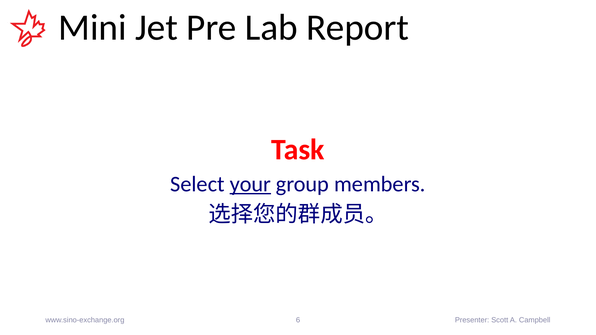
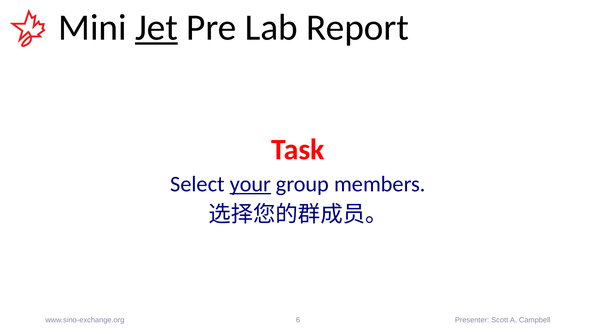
Jet underline: none -> present (156, 27)
